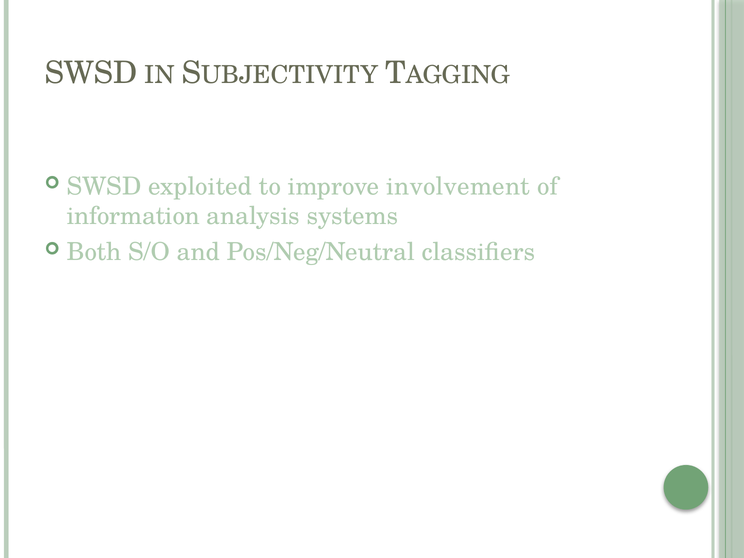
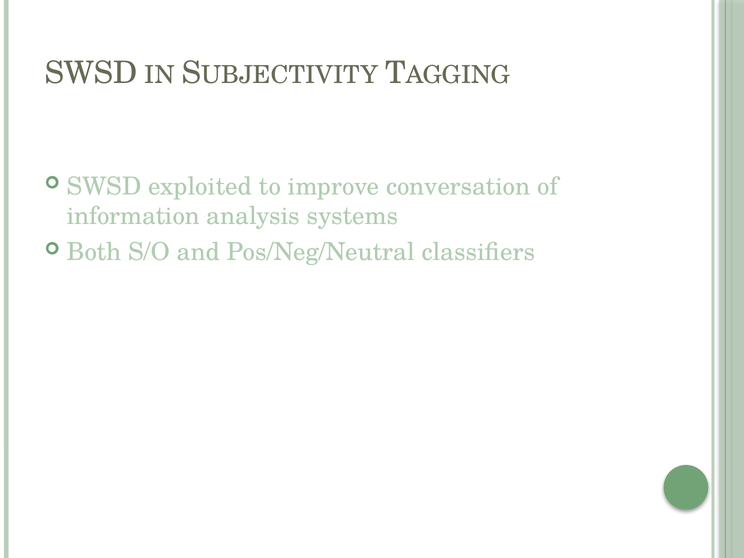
involvement: involvement -> conversation (458, 186)
